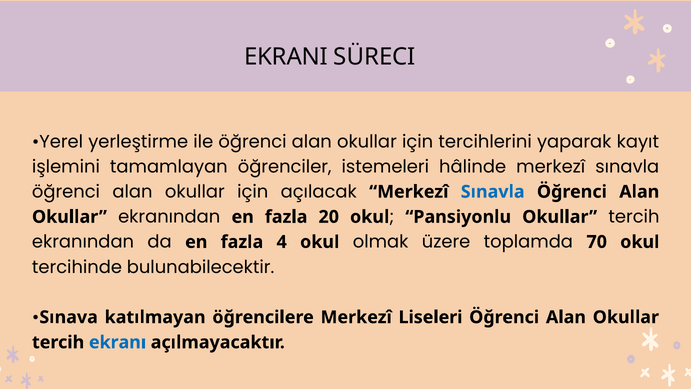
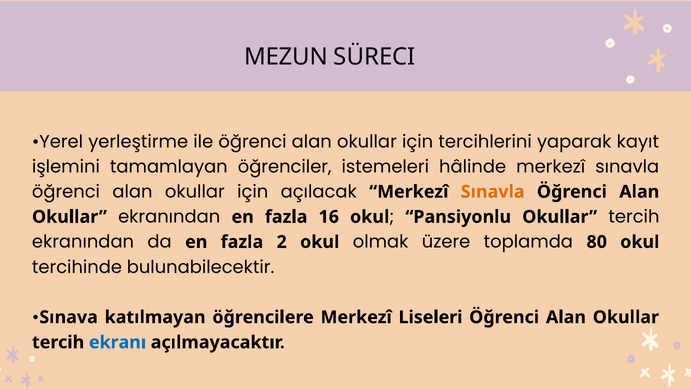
EKRANI: EKRANI -> MEZUN (286, 57)
Sınavla colour: blue -> orange (493, 192)
20: 20 -> 16 (329, 217)
4: 4 -> 2 (282, 242)
70: 70 -> 80 (597, 242)
